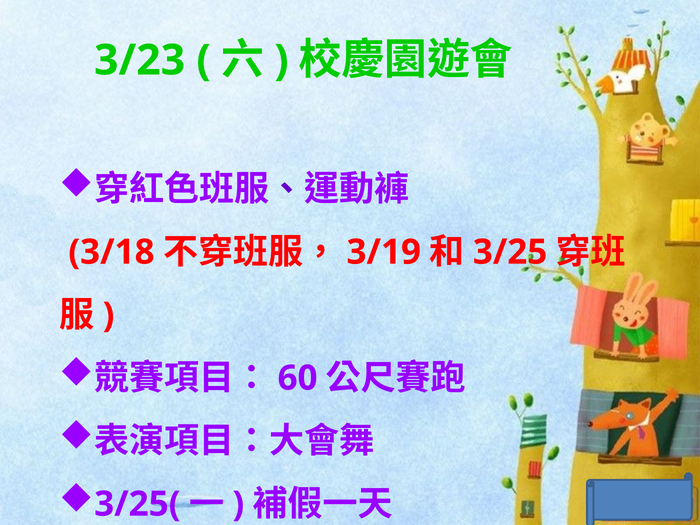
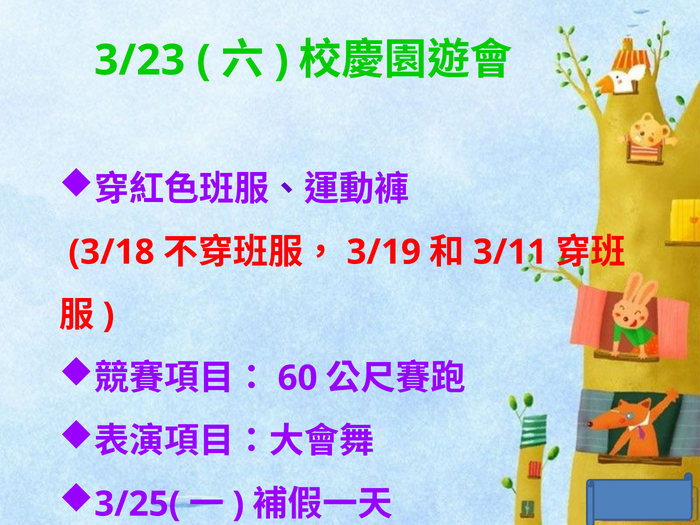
3/25: 3/25 -> 3/11 (510, 252)
